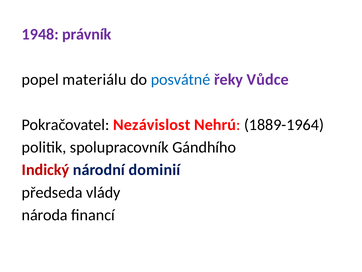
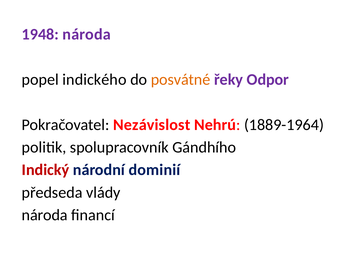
1948 právník: právník -> národa (87, 34)
materiálu: materiálu -> indického (94, 79)
posvátné colour: blue -> orange (181, 79)
Vůdce: Vůdce -> Odpor (268, 79)
